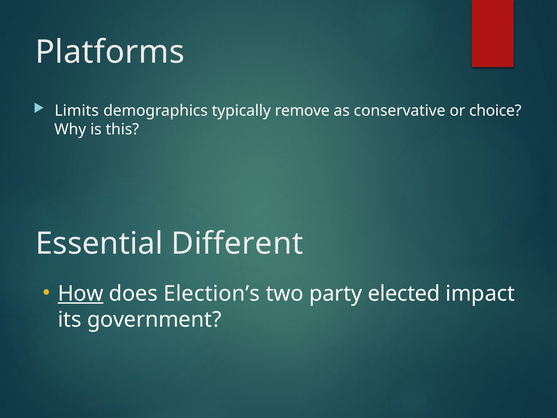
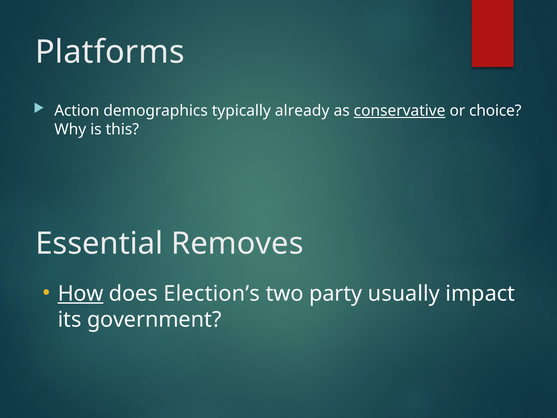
Limits: Limits -> Action (77, 111)
remove: remove -> already (302, 111)
conservative underline: none -> present (400, 111)
Different: Different -> Removes (237, 244)
elected: elected -> usually (404, 293)
